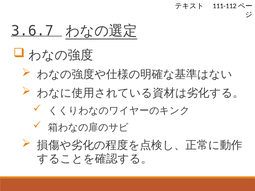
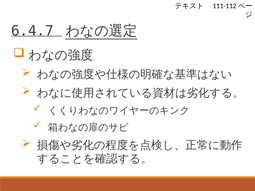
3.6.7: 3.6.7 -> 6.4.7 (32, 31)
